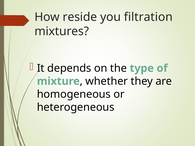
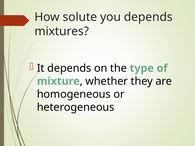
reside: reside -> solute (80, 17)
you filtration: filtration -> depends (148, 17)
